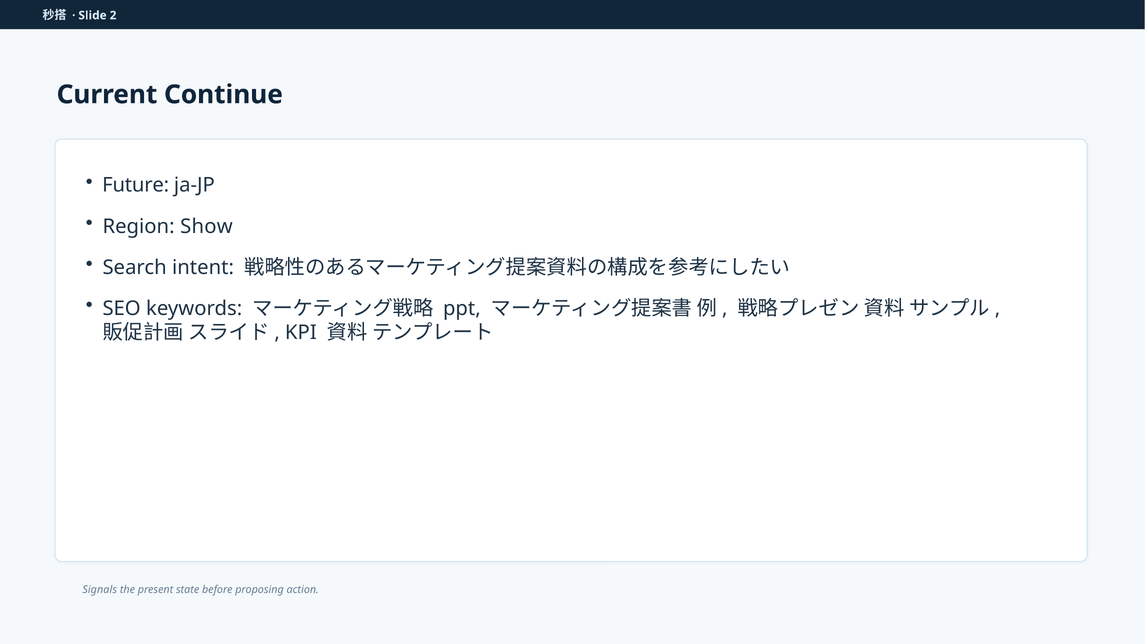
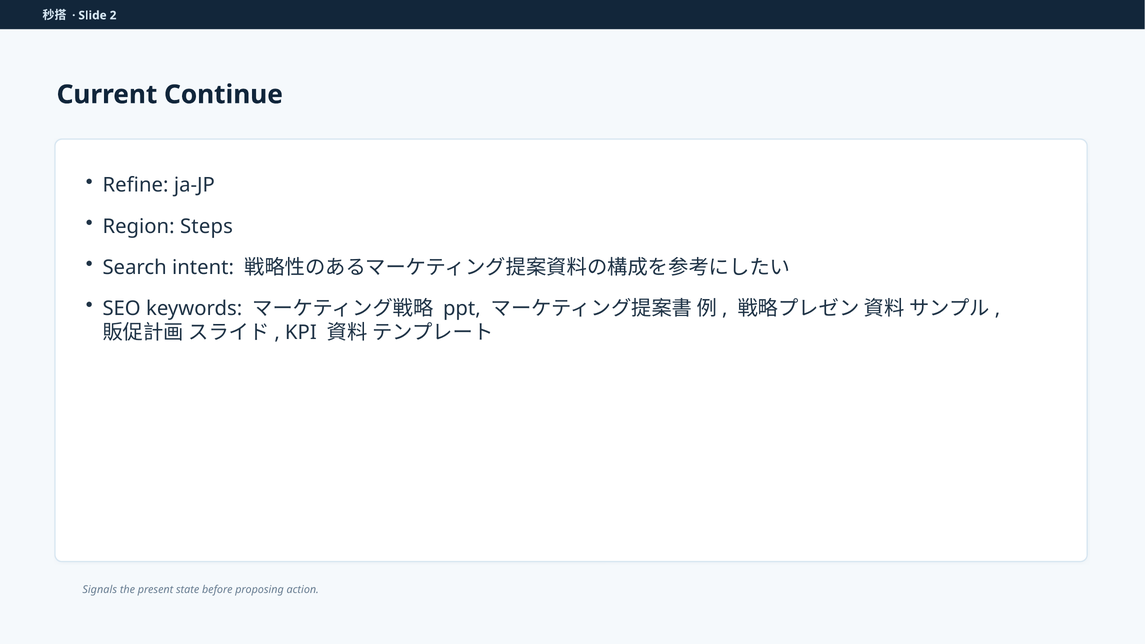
Future: Future -> Refine (136, 185)
Show: Show -> Steps (206, 226)
